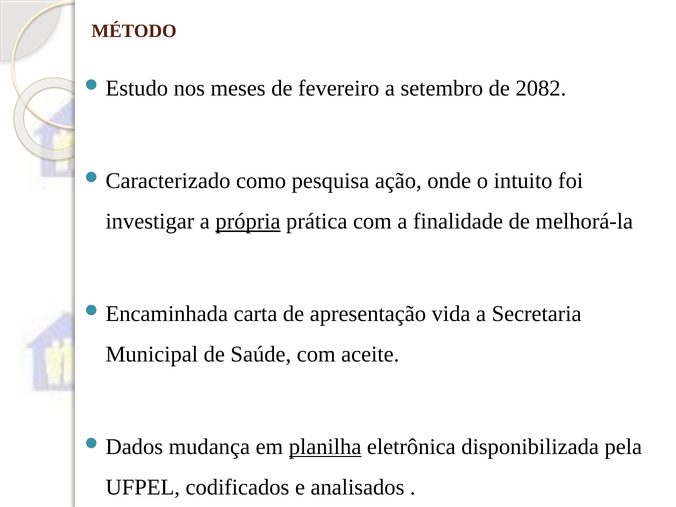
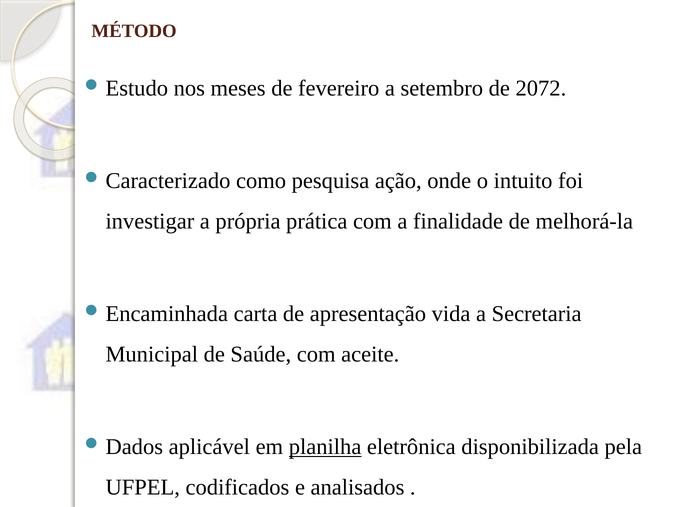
2082: 2082 -> 2072 (541, 88)
própria underline: present -> none (248, 221)
mudança: mudança -> aplicável (209, 447)
